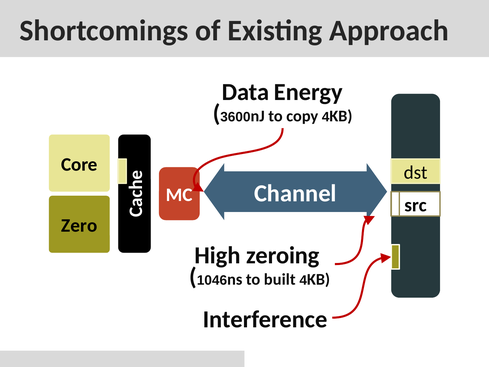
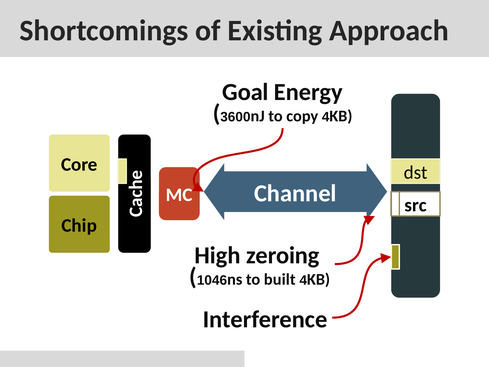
Data: Data -> Goal (245, 92)
Zero: Zero -> Chip (79, 225)
